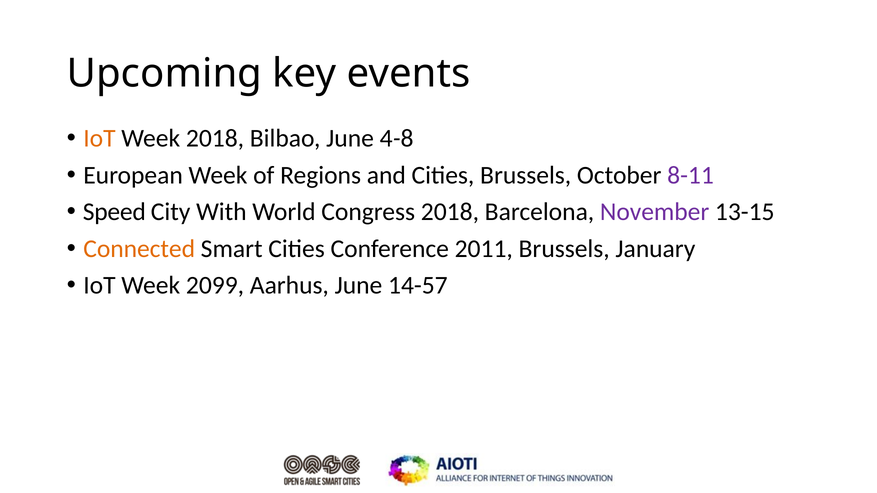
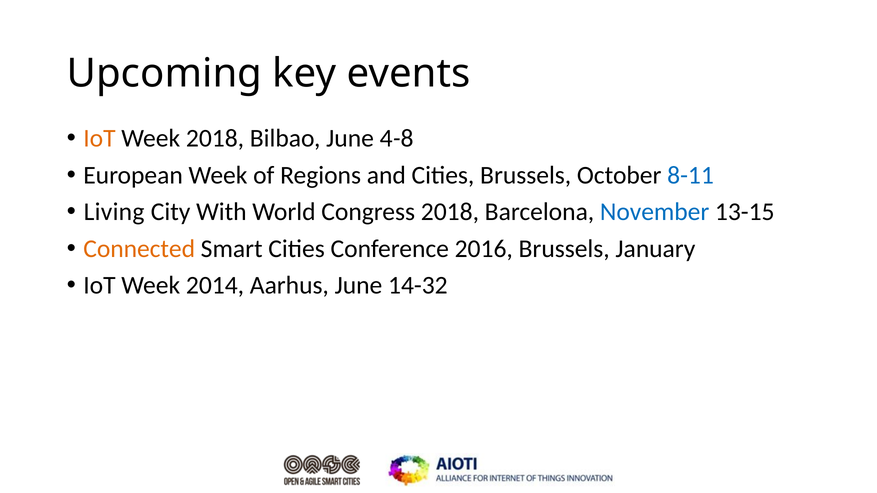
8-11 colour: purple -> blue (691, 175)
Speed: Speed -> Living (114, 212)
November colour: purple -> blue (655, 212)
2011: 2011 -> 2016 (484, 249)
2099: 2099 -> 2014 (215, 286)
14-57: 14-57 -> 14-32 (418, 286)
